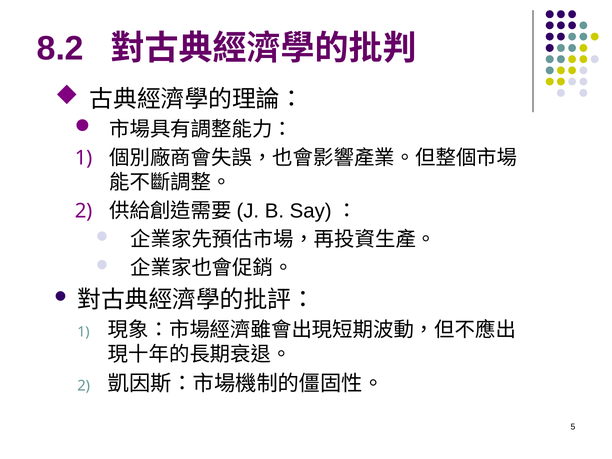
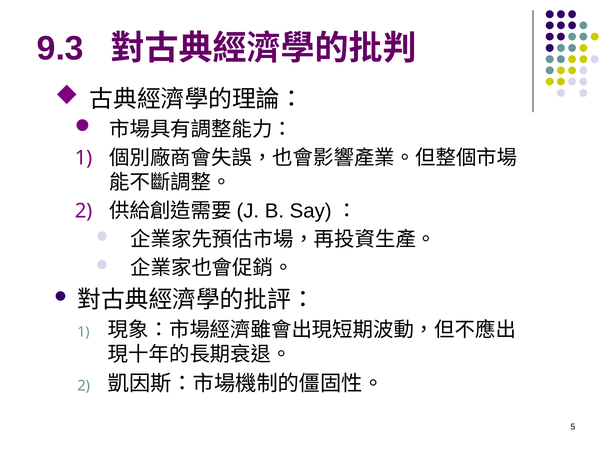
8.2: 8.2 -> 9.3 (60, 48)
